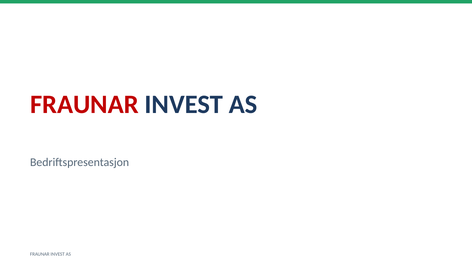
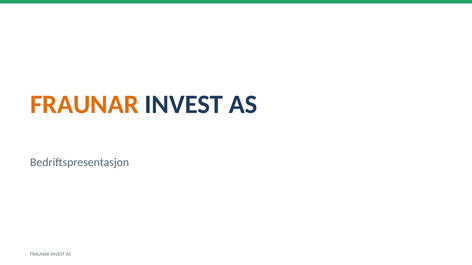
FRAUNAR colour: red -> orange (84, 105)
